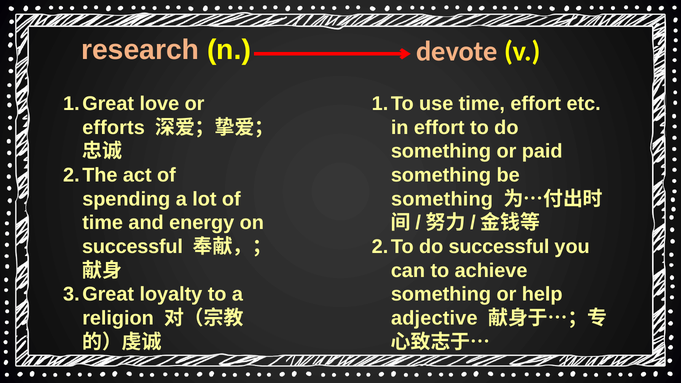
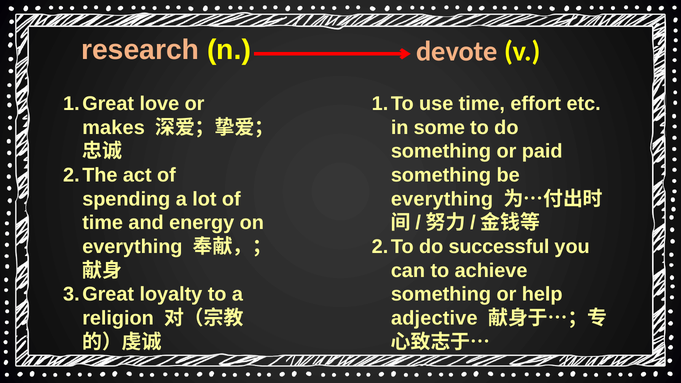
efforts: efforts -> makes (114, 128)
in effort: effort -> some (439, 128)
something: something -> everything (442, 199)
successful: successful -> everything (132, 247)
